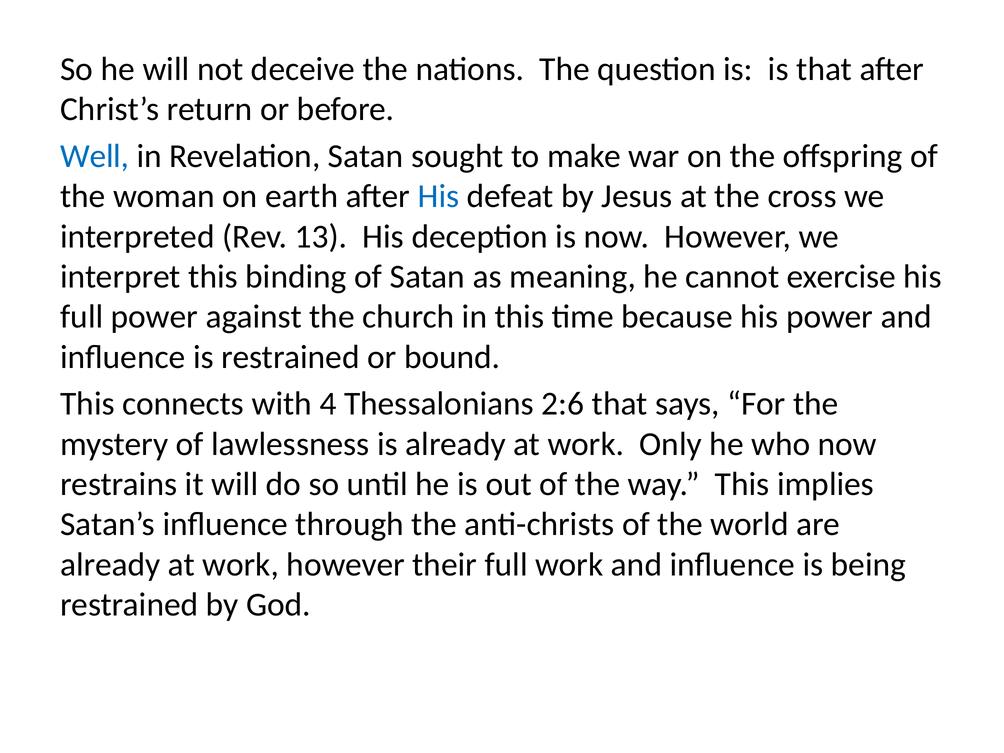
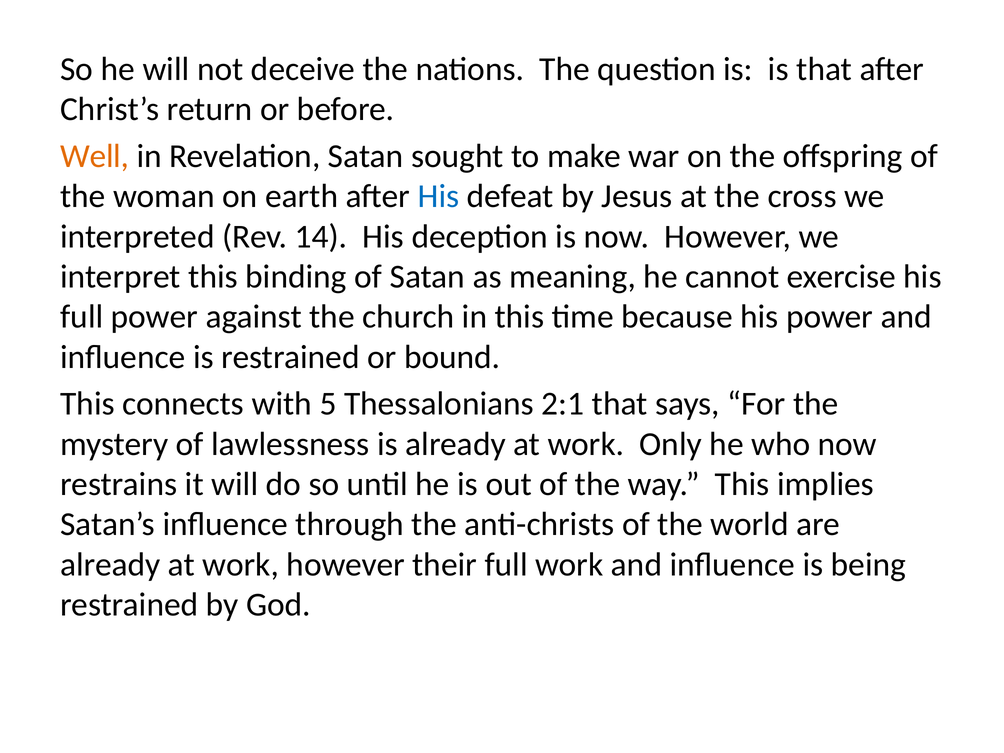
Well colour: blue -> orange (95, 156)
13: 13 -> 14 (321, 237)
4: 4 -> 5 (328, 404)
2:6: 2:6 -> 2:1 (563, 404)
